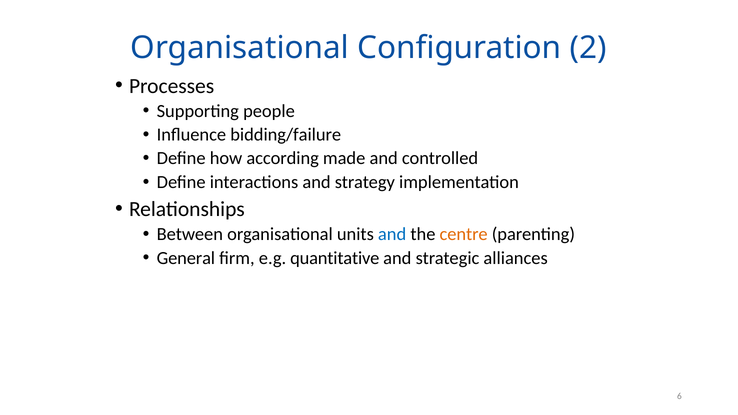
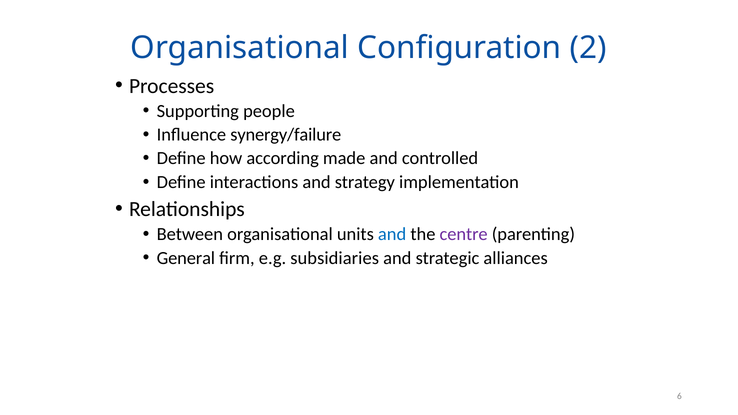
bidding/failure: bidding/failure -> synergy/failure (286, 135)
centre colour: orange -> purple (464, 234)
quantitative: quantitative -> subsidiaries (335, 258)
